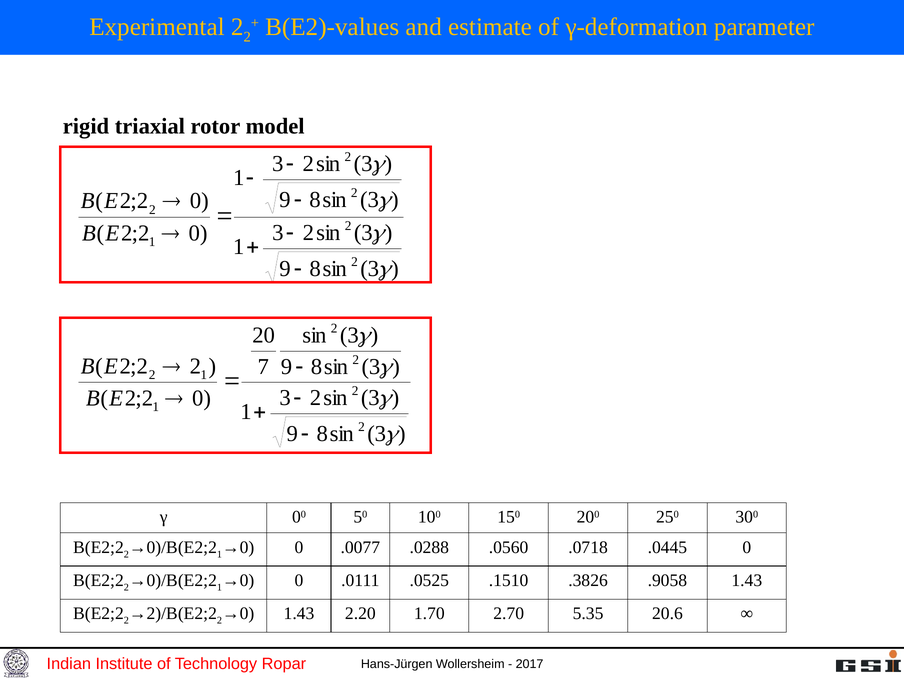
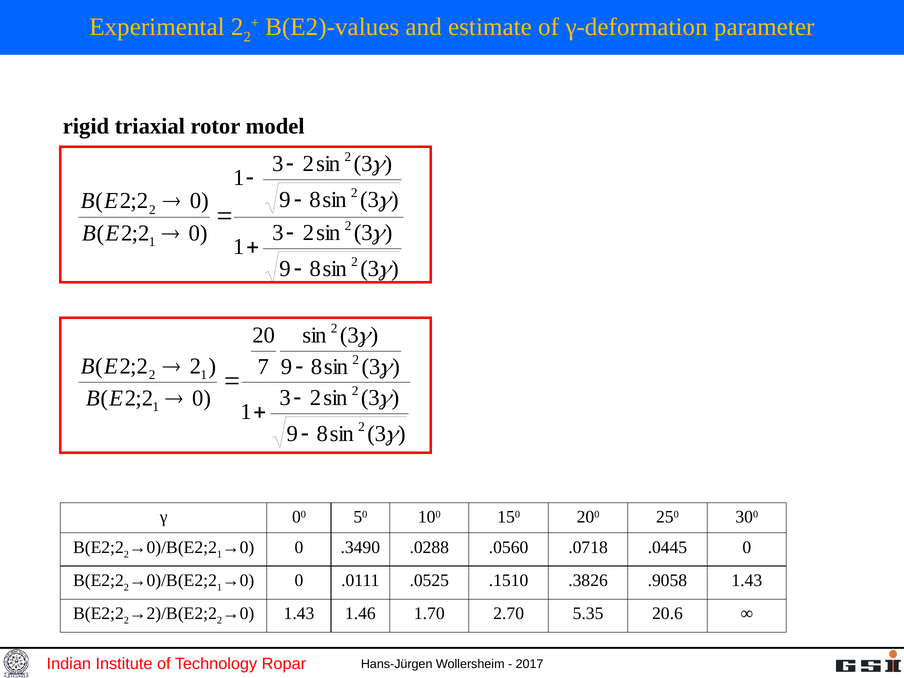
.0077: .0077 -> .3490 (360, 547)
2.20: 2.20 -> 1.46 (360, 613)
